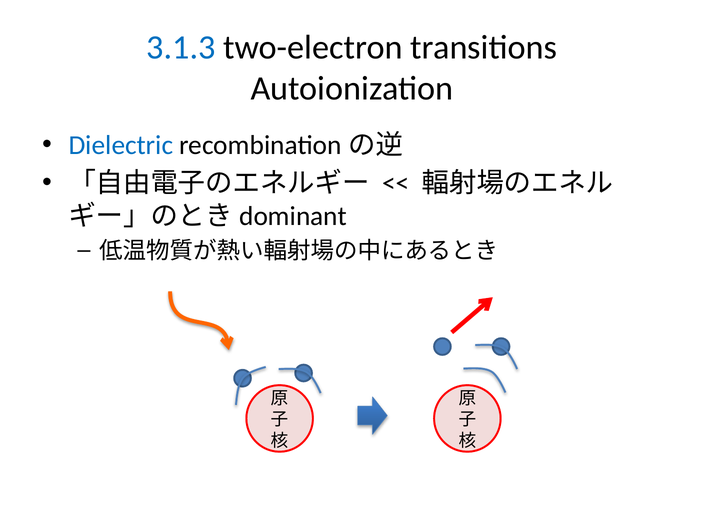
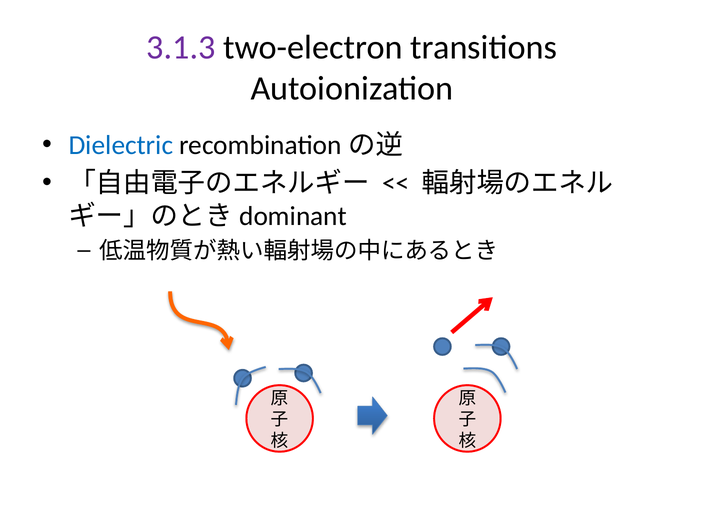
3.1.3 colour: blue -> purple (181, 48)
